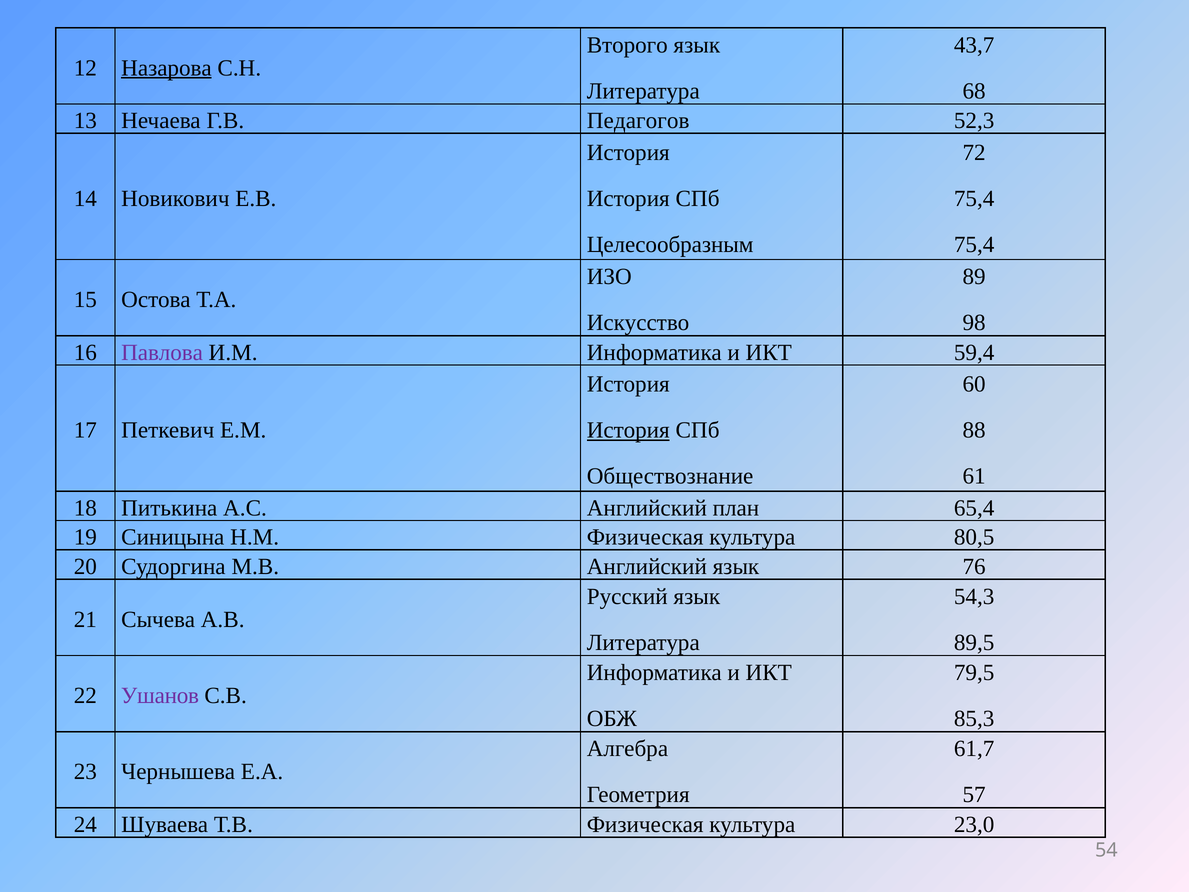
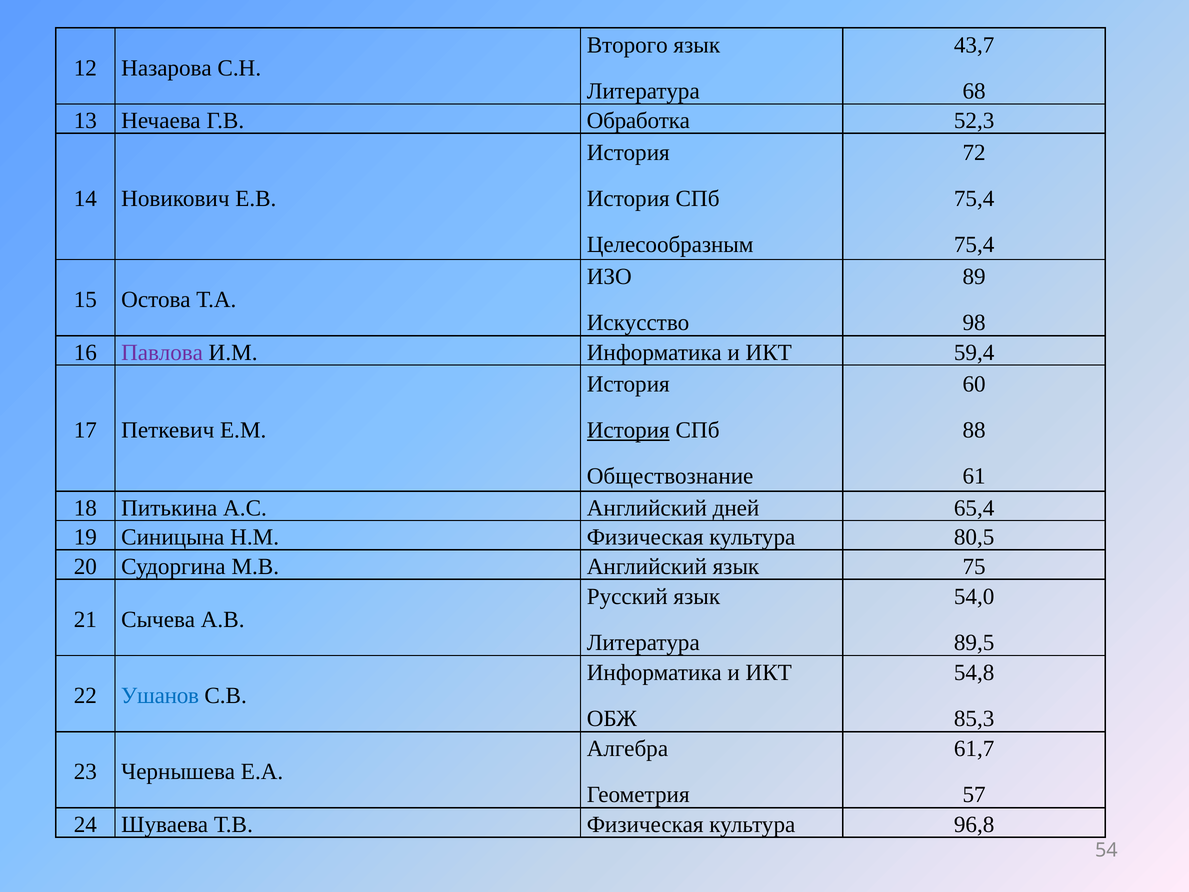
Назарова underline: present -> none (166, 68)
Педагогов: Педагогов -> Обработка (638, 121)
план: план -> дней (736, 508)
76: 76 -> 75 (974, 567)
54,3: 54,3 -> 54,0 (974, 596)
79,5: 79,5 -> 54,8 (974, 672)
Ушанов colour: purple -> blue (160, 695)
23,0: 23,0 -> 96,8 (974, 824)
